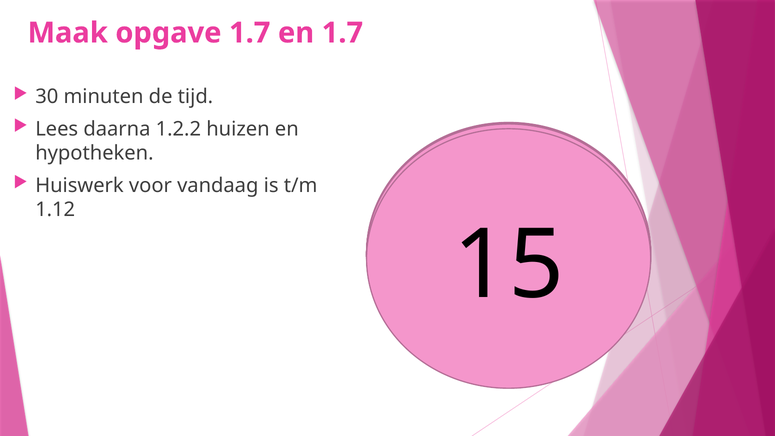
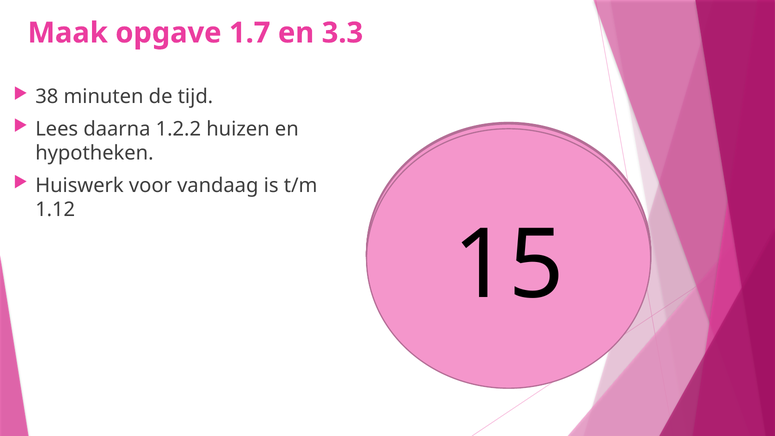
en 1.7: 1.7 -> 3.3 (342, 33)
30: 30 -> 38 (47, 97)
